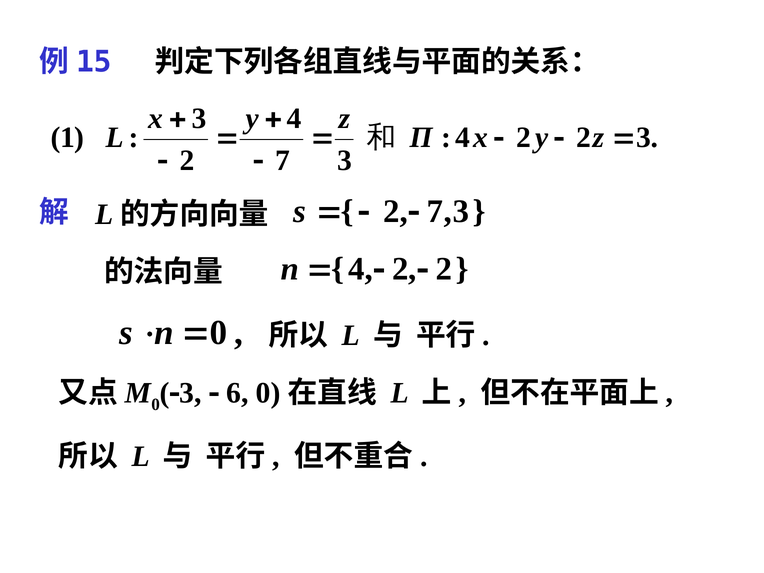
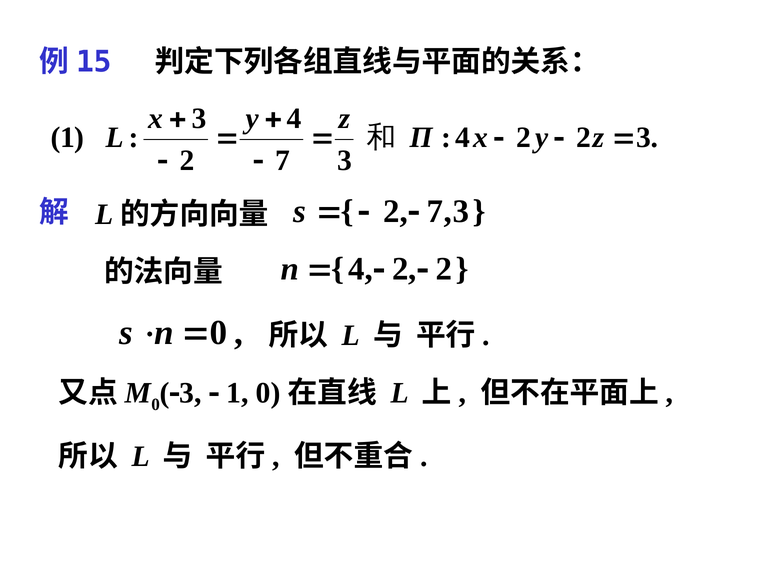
6: 6 -> 1 (237, 393)
